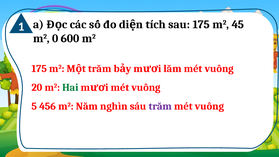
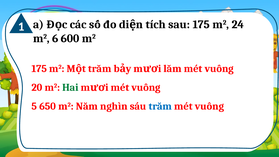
45: 45 -> 24 (238, 24)
0: 0 -> 6 (55, 38)
456: 456 -> 650 (48, 106)
trăm colour: purple -> blue (160, 106)
